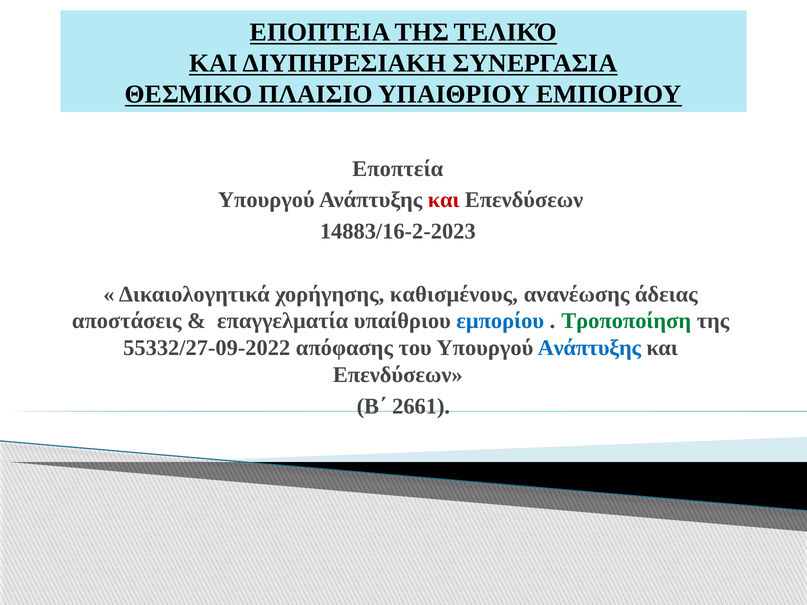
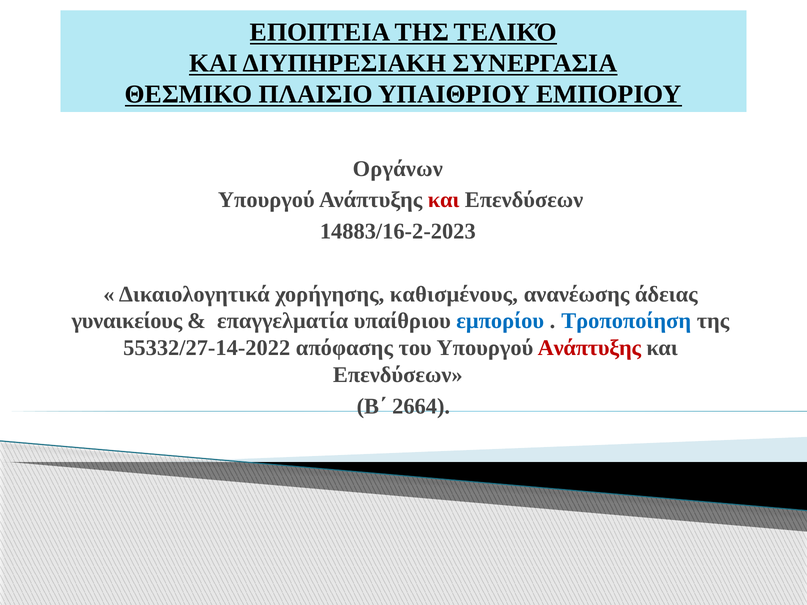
Εποπτεία: Εποπτεία -> Οργάνων (398, 169)
αποστάσεις: αποστάσεις -> γυναικείους (127, 321)
Τροποποίηση colour: green -> blue (626, 321)
55332/27-09-2022: 55332/27-09-2022 -> 55332/27-14-2022 (207, 348)
Ανάπτυξης colour: blue -> red (589, 348)
2661: 2661 -> 2664 (421, 406)
